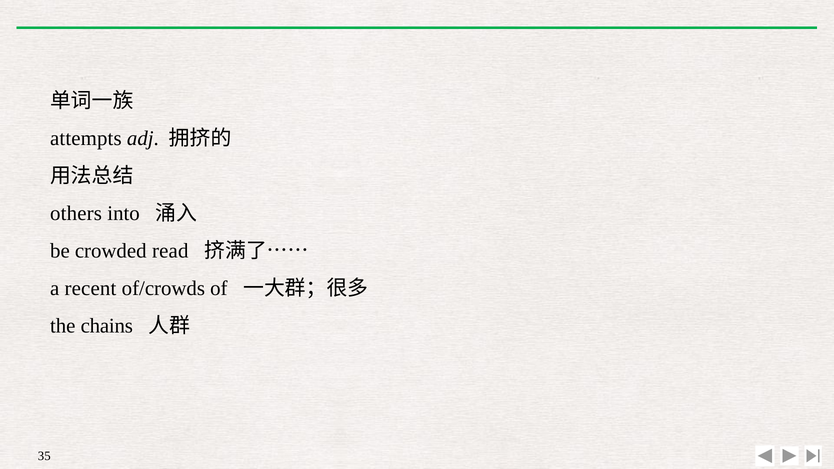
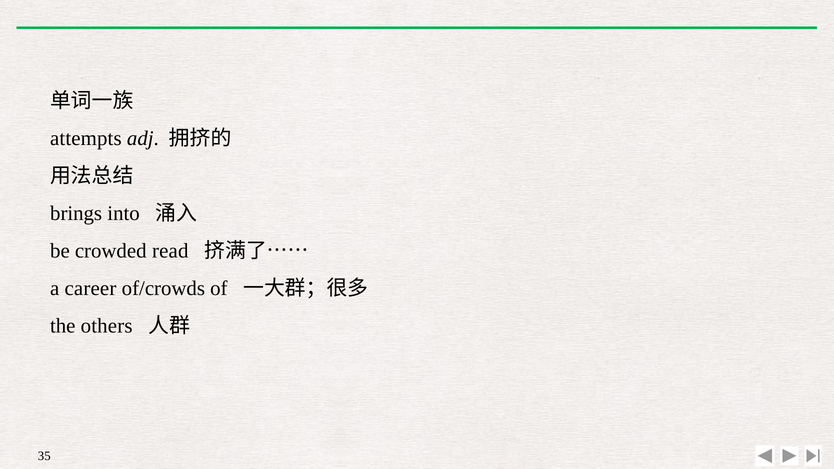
others: others -> brings (76, 213)
recent: recent -> career (90, 289)
chains: chains -> others (107, 326)
